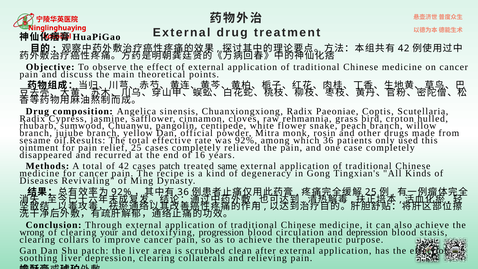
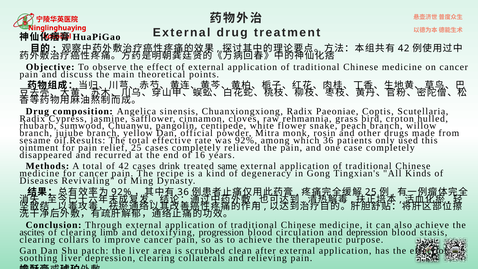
cases patch: patch -> drink (170, 166)
wrong: wrong -> ascites (32, 232)
your: your -> limb (109, 232)
